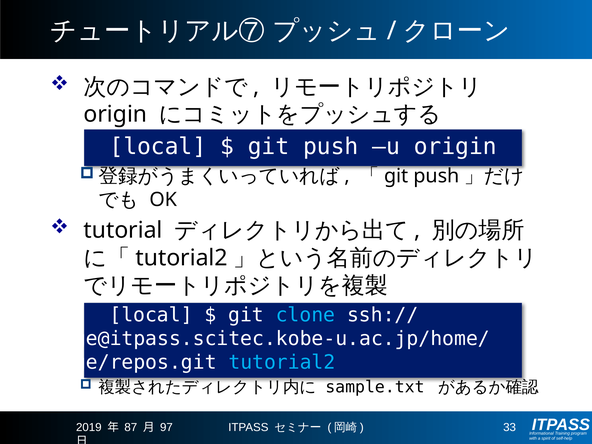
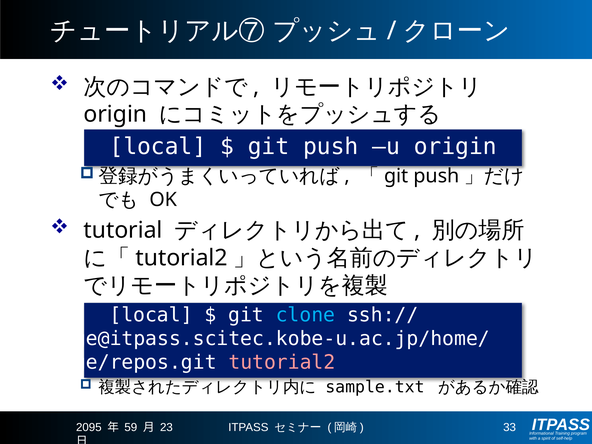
tutorial2 colour: light blue -> pink (282, 362)
2019: 2019 -> 2095 (89, 427)
87: 87 -> 59 (131, 427)
97: 97 -> 23 (166, 427)
